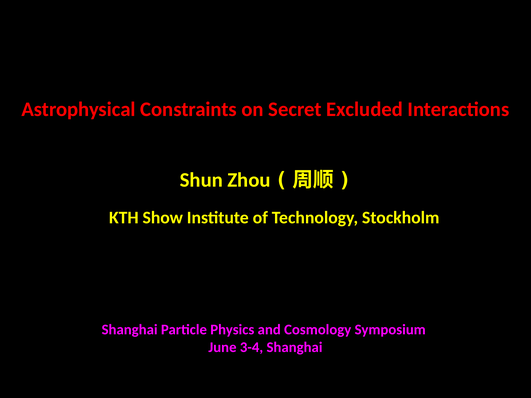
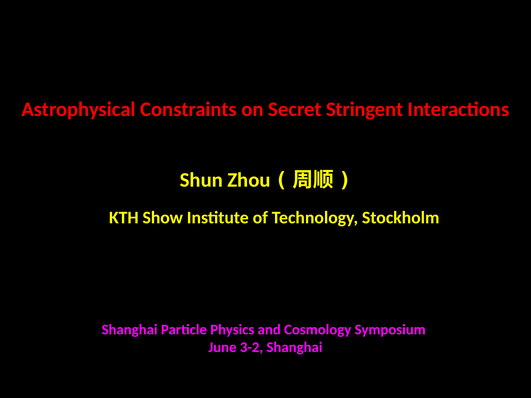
Excluded: Excluded -> Stringent (365, 109)
3-4: 3-4 -> 3-2 (252, 348)
